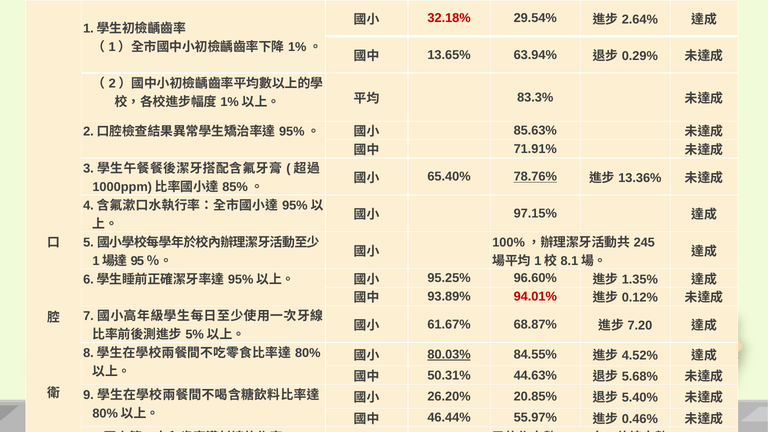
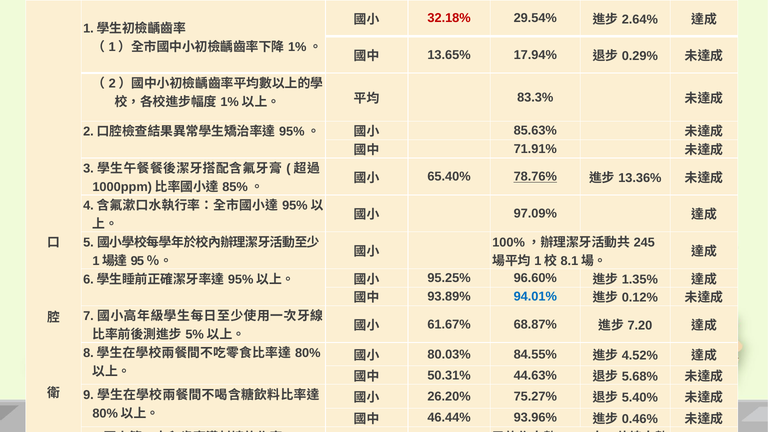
63.94%: 63.94% -> 17.94% (535, 55)
97.15%: 97.15% -> 97.09% (535, 214)
94.01% colour: red -> blue (535, 297)
80.03% underline: present -> none (449, 354)
20.85%: 20.85% -> 75.27% (535, 396)
55.97%: 55.97% -> 93.96% (535, 418)
